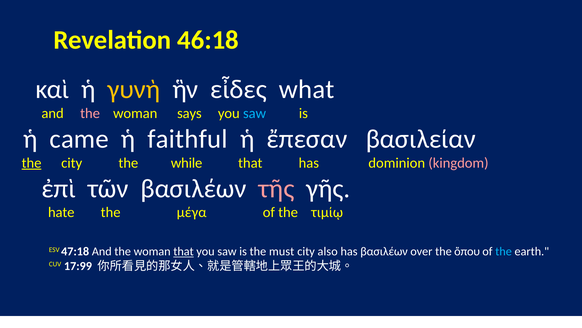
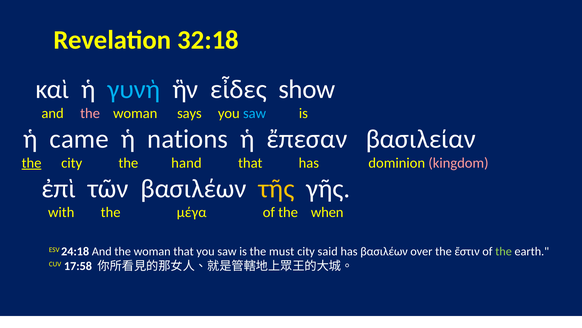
46:18: 46:18 -> 32:18 (208, 40)
γυνὴ colour: yellow -> light blue (134, 90)
what: what -> show (307, 90)
faithful: faithful -> nations (188, 139)
while: while -> hand (186, 163)
τῆς colour: pink -> yellow (276, 189)
hate: hate -> with (61, 213)
τιμίῳ: τιμίῳ -> when (327, 213)
47:18: 47:18 -> 24:18 (75, 252)
that underline: present -> none (184, 252)
also: also -> said (328, 252)
ὅπου: ὅπου -> ἔστιν (467, 252)
the colour: light blue -> light green (504, 252)
17:99: 17:99 -> 17:58 (78, 266)
